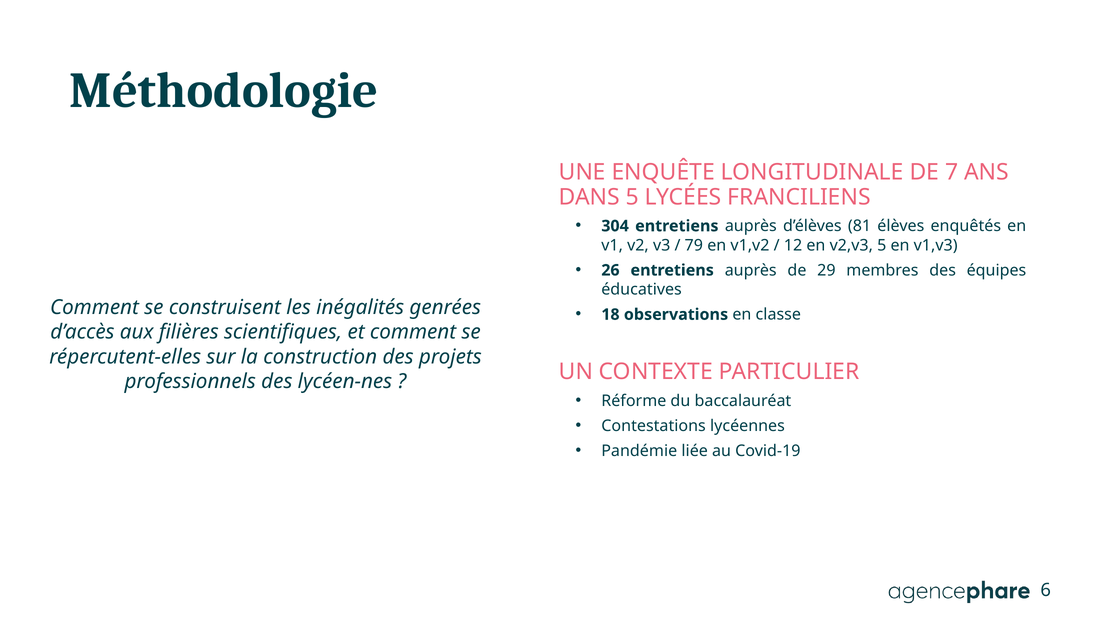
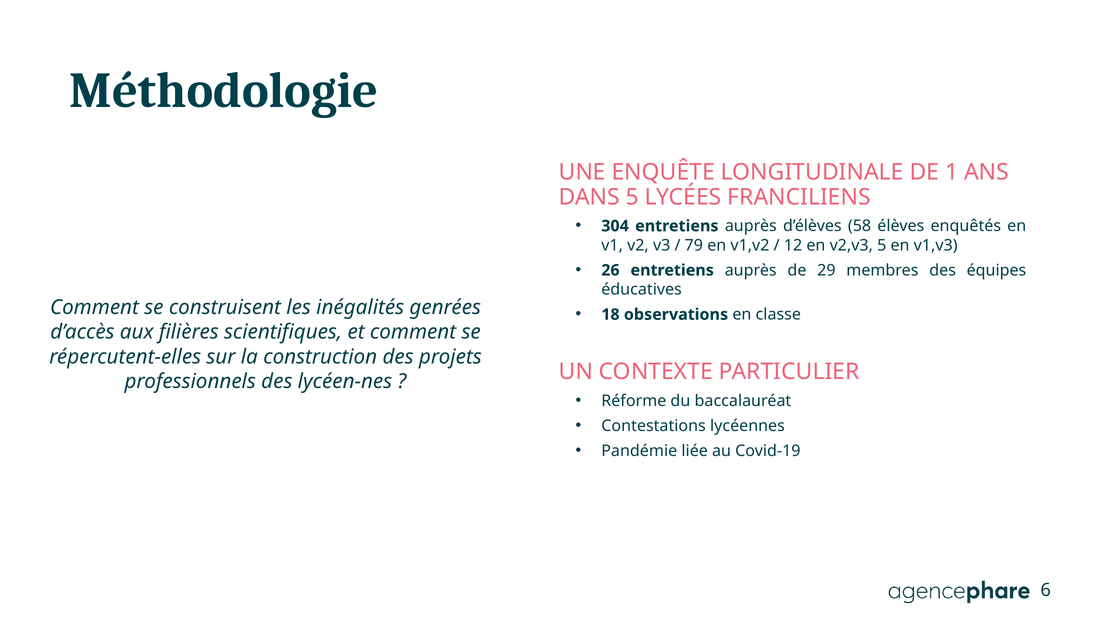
7: 7 -> 1 (952, 172)
81: 81 -> 58 (860, 226)
